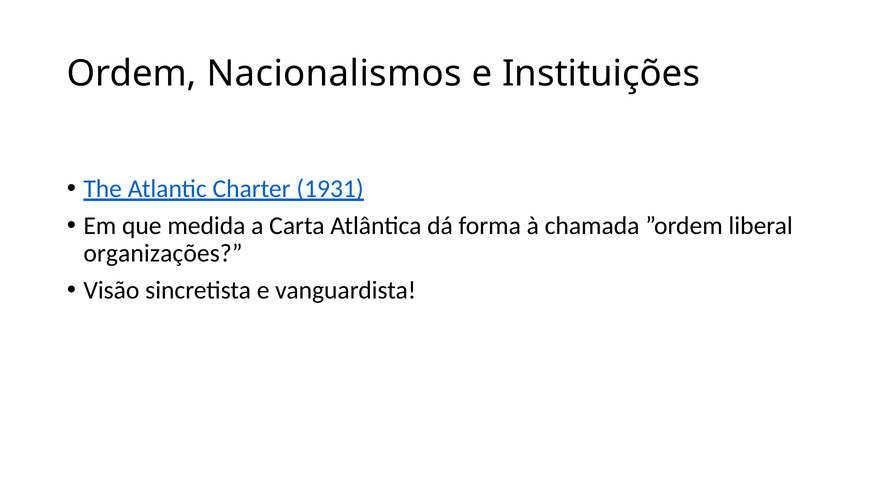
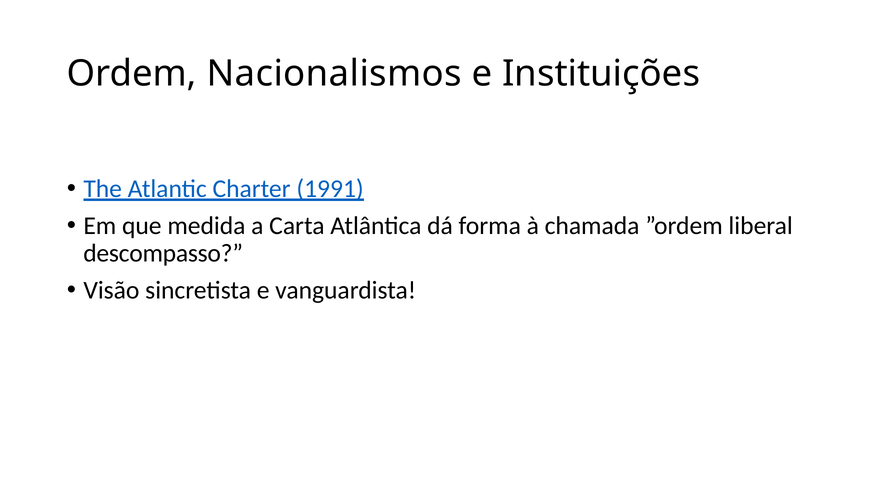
1931: 1931 -> 1991 (330, 189)
organizações: organizações -> descompasso (163, 253)
